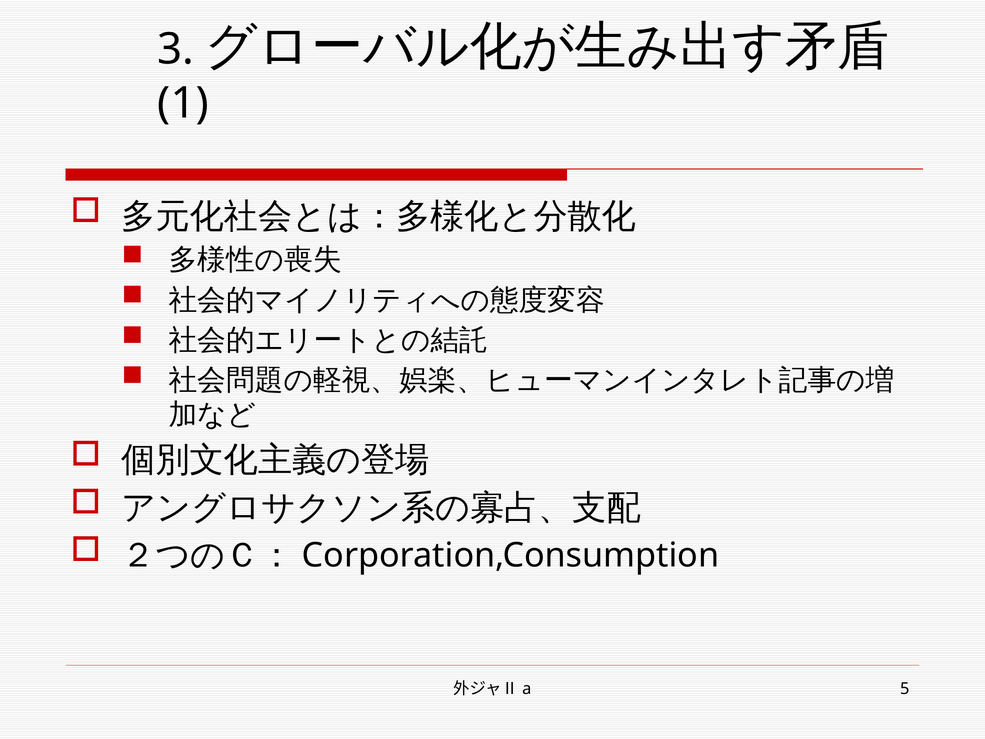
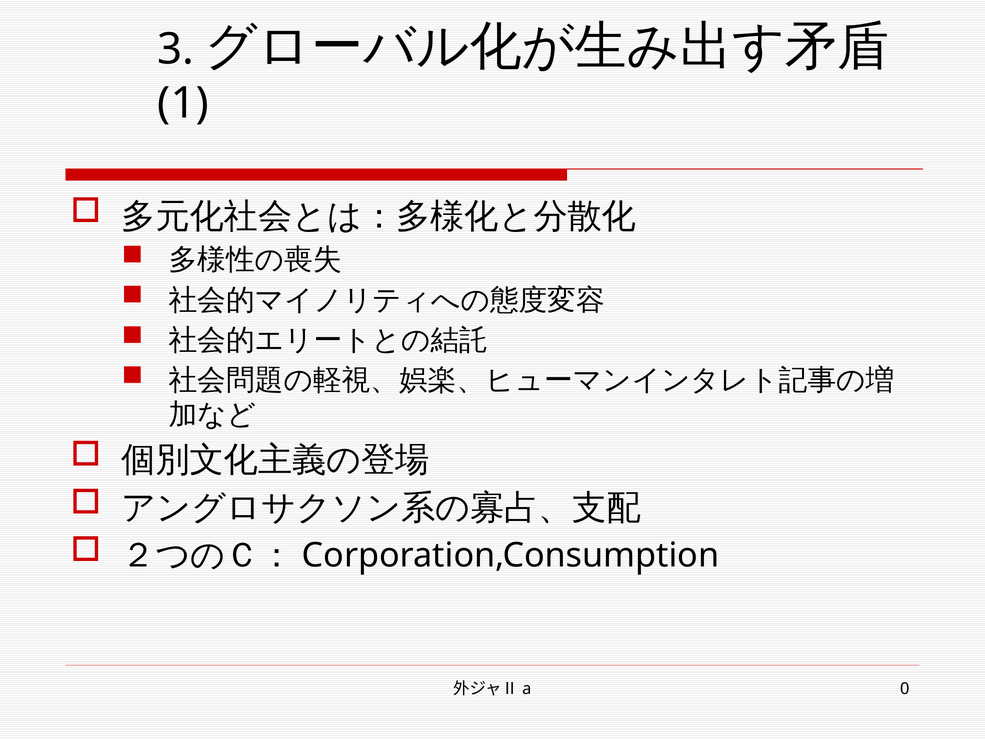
5: 5 -> 0 (905, 689)
